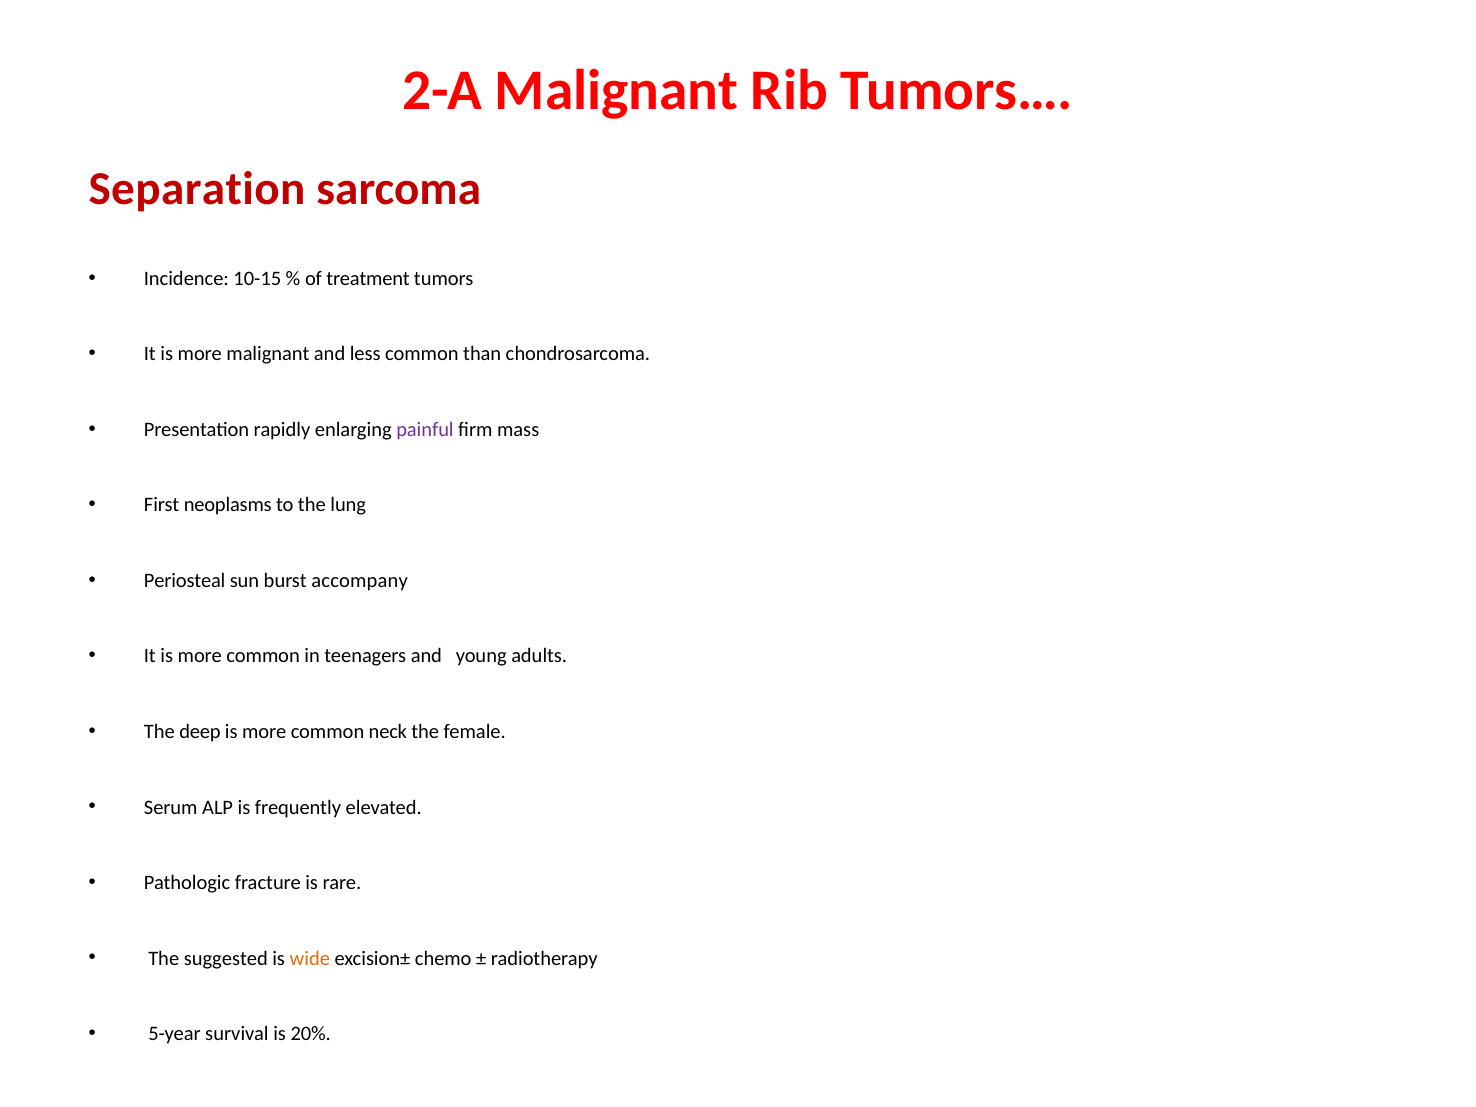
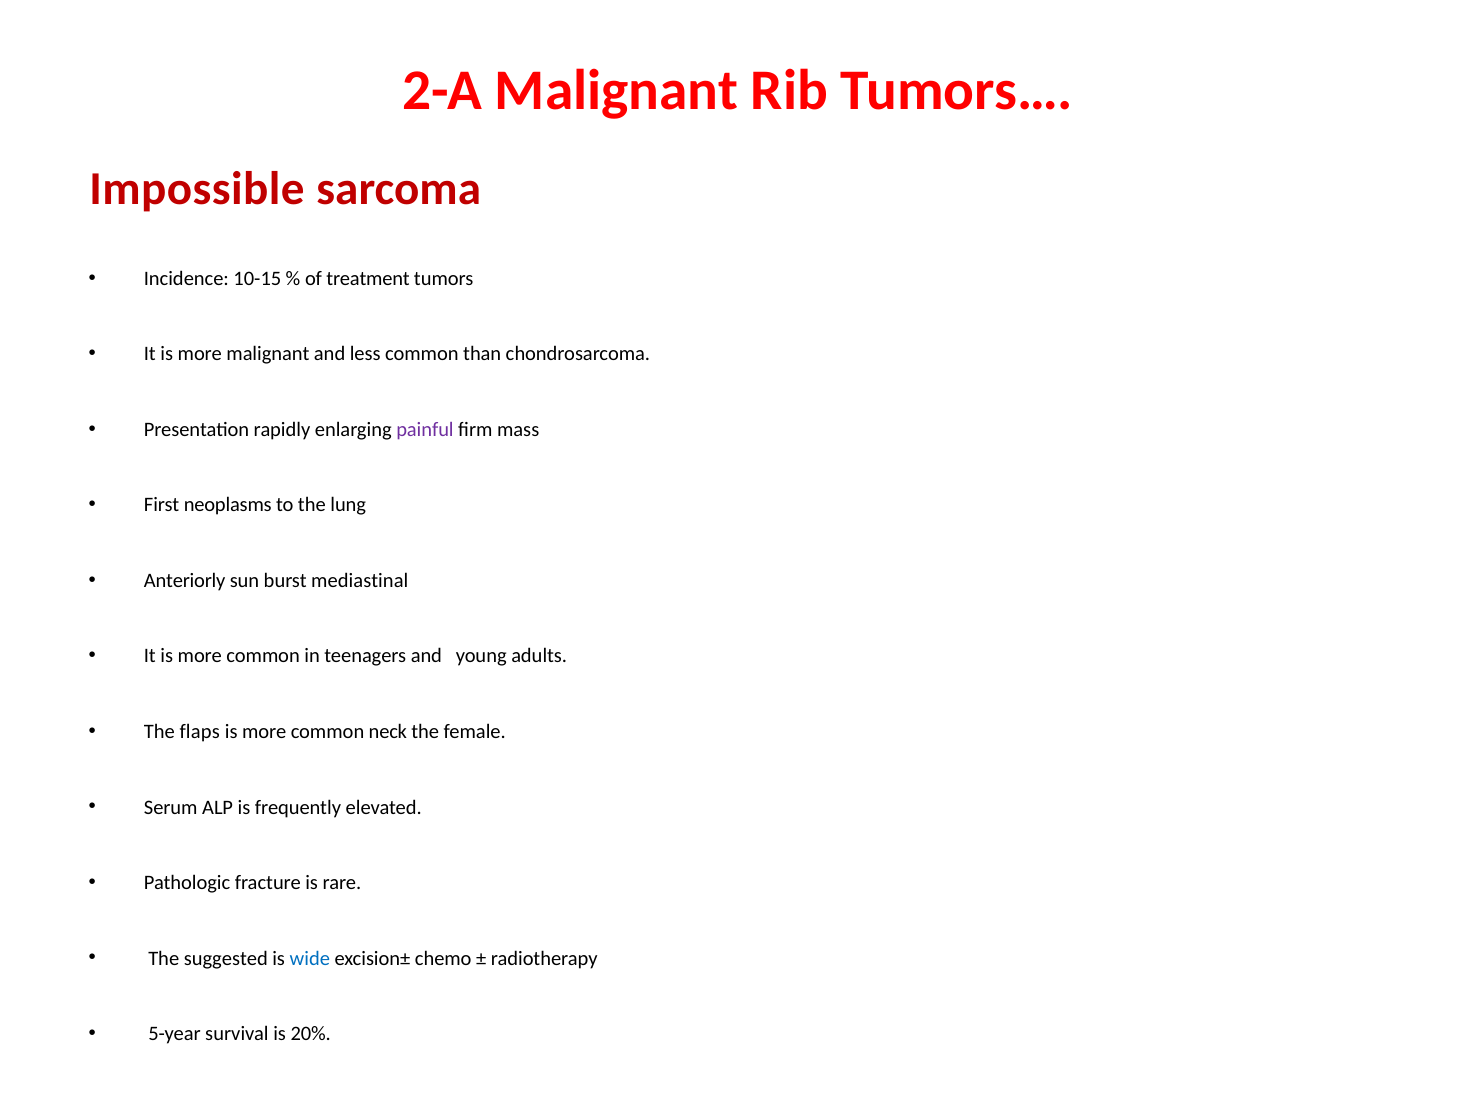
Separation: Separation -> Impossible (197, 189)
Periosteal: Periosteal -> Anteriorly (185, 581)
accompany: accompany -> mediastinal (360, 581)
deep: deep -> flaps (200, 732)
wide colour: orange -> blue (310, 958)
